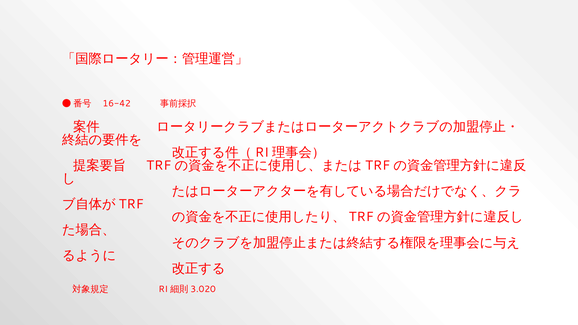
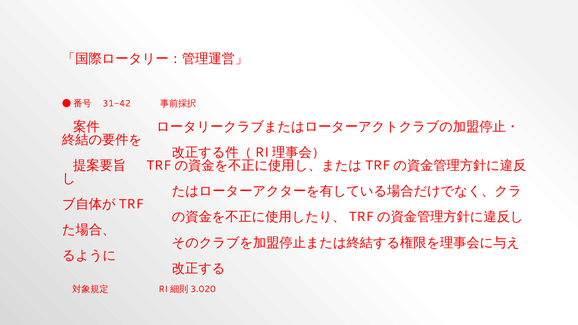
16-42: 16-42 -> 31-42 (117, 103)
